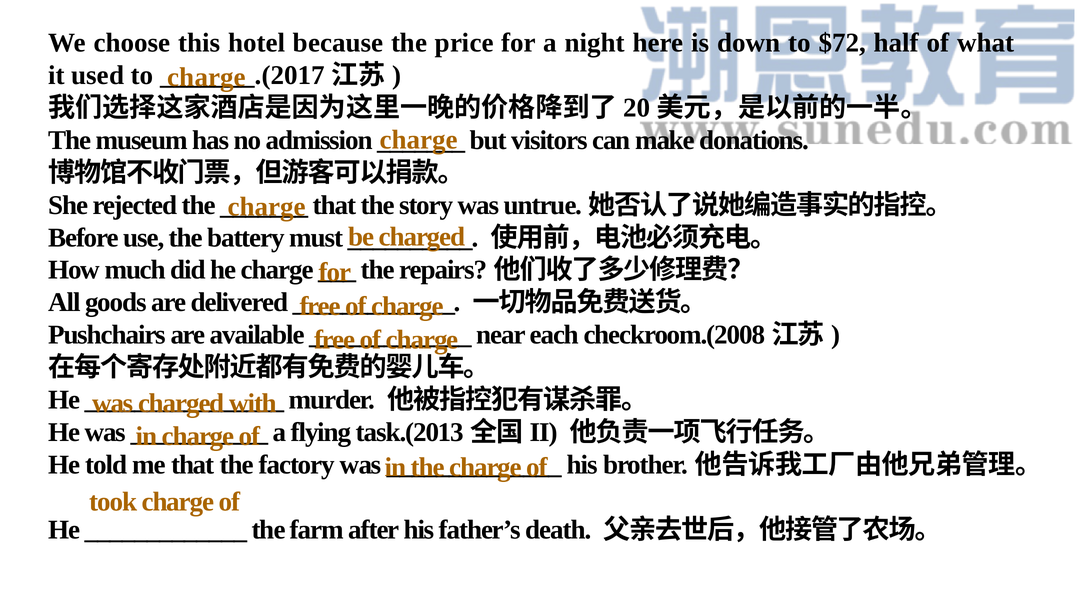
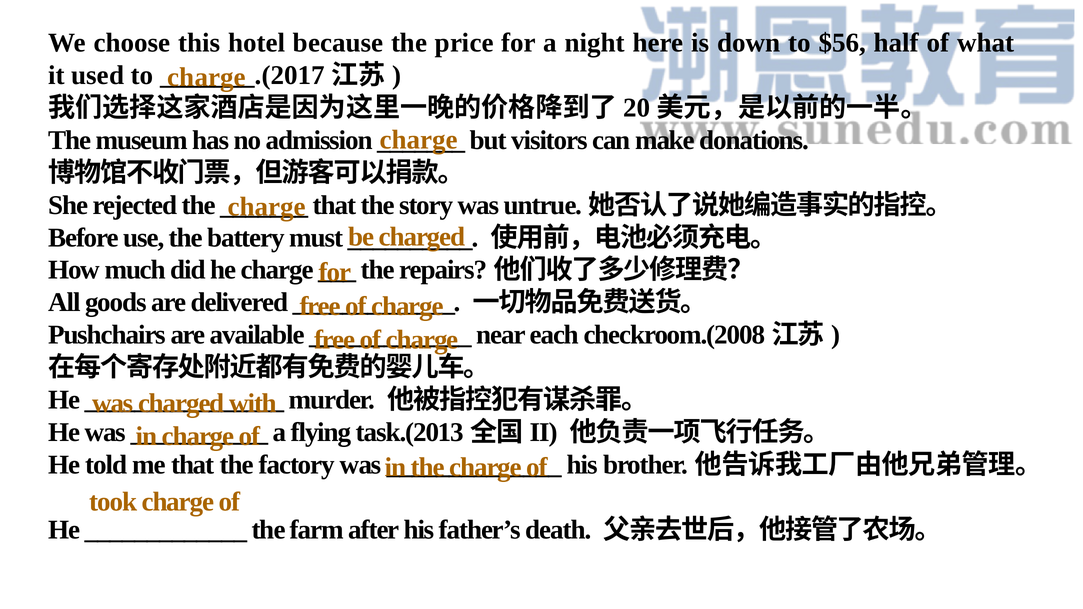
$72: $72 -> $56 (842, 43)
